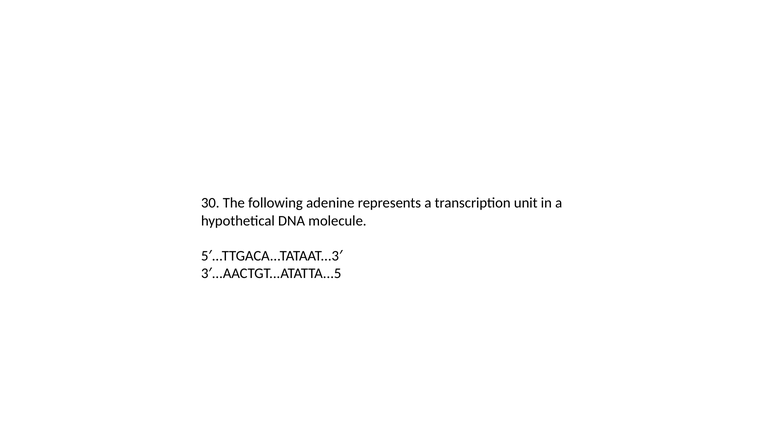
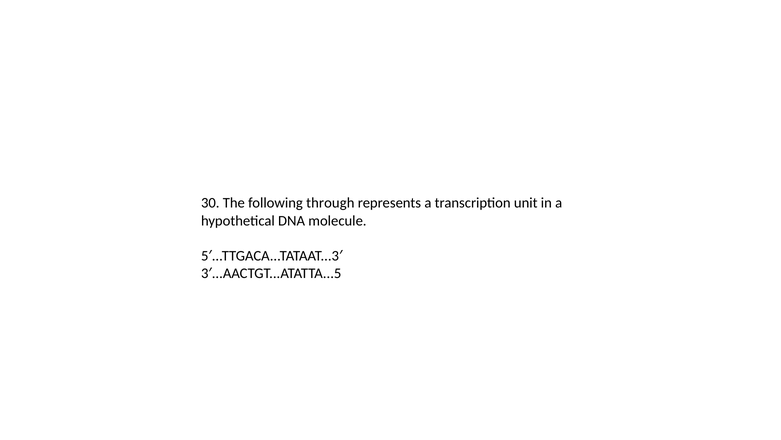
adenine: adenine -> through (330, 203)
